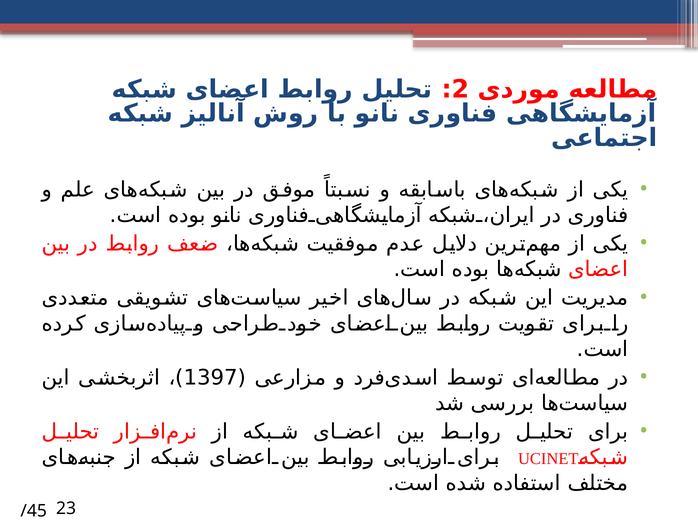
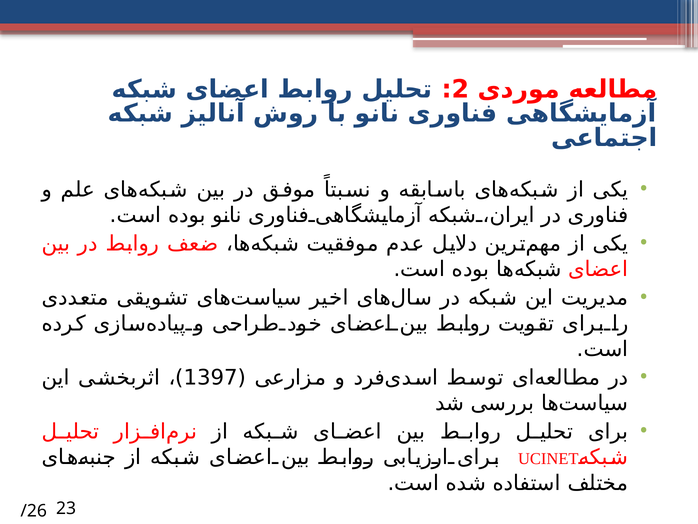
/45: /45 -> /26 (34, 510)
